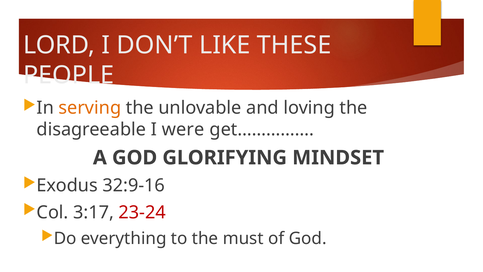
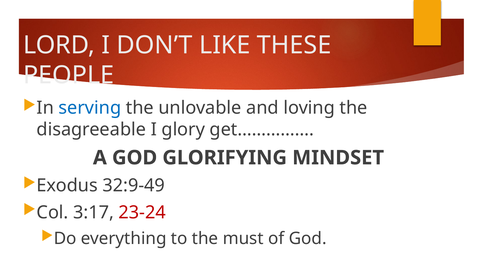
serving colour: orange -> blue (90, 108)
were: were -> glory (183, 129)
32:9-16: 32:9-16 -> 32:9-49 (134, 185)
